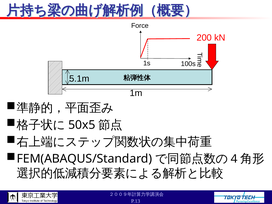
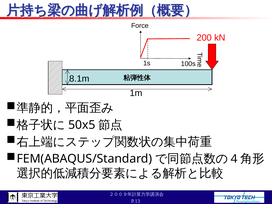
5.1m: 5.1m -> 8.1m (79, 79)
